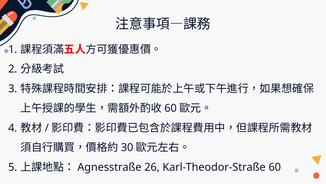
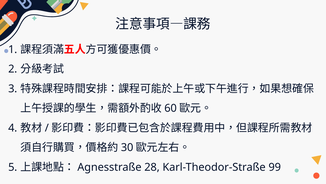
26: 26 -> 28 (152, 167)
Karl-Theodor-Straße 60: 60 -> 99 (275, 167)
